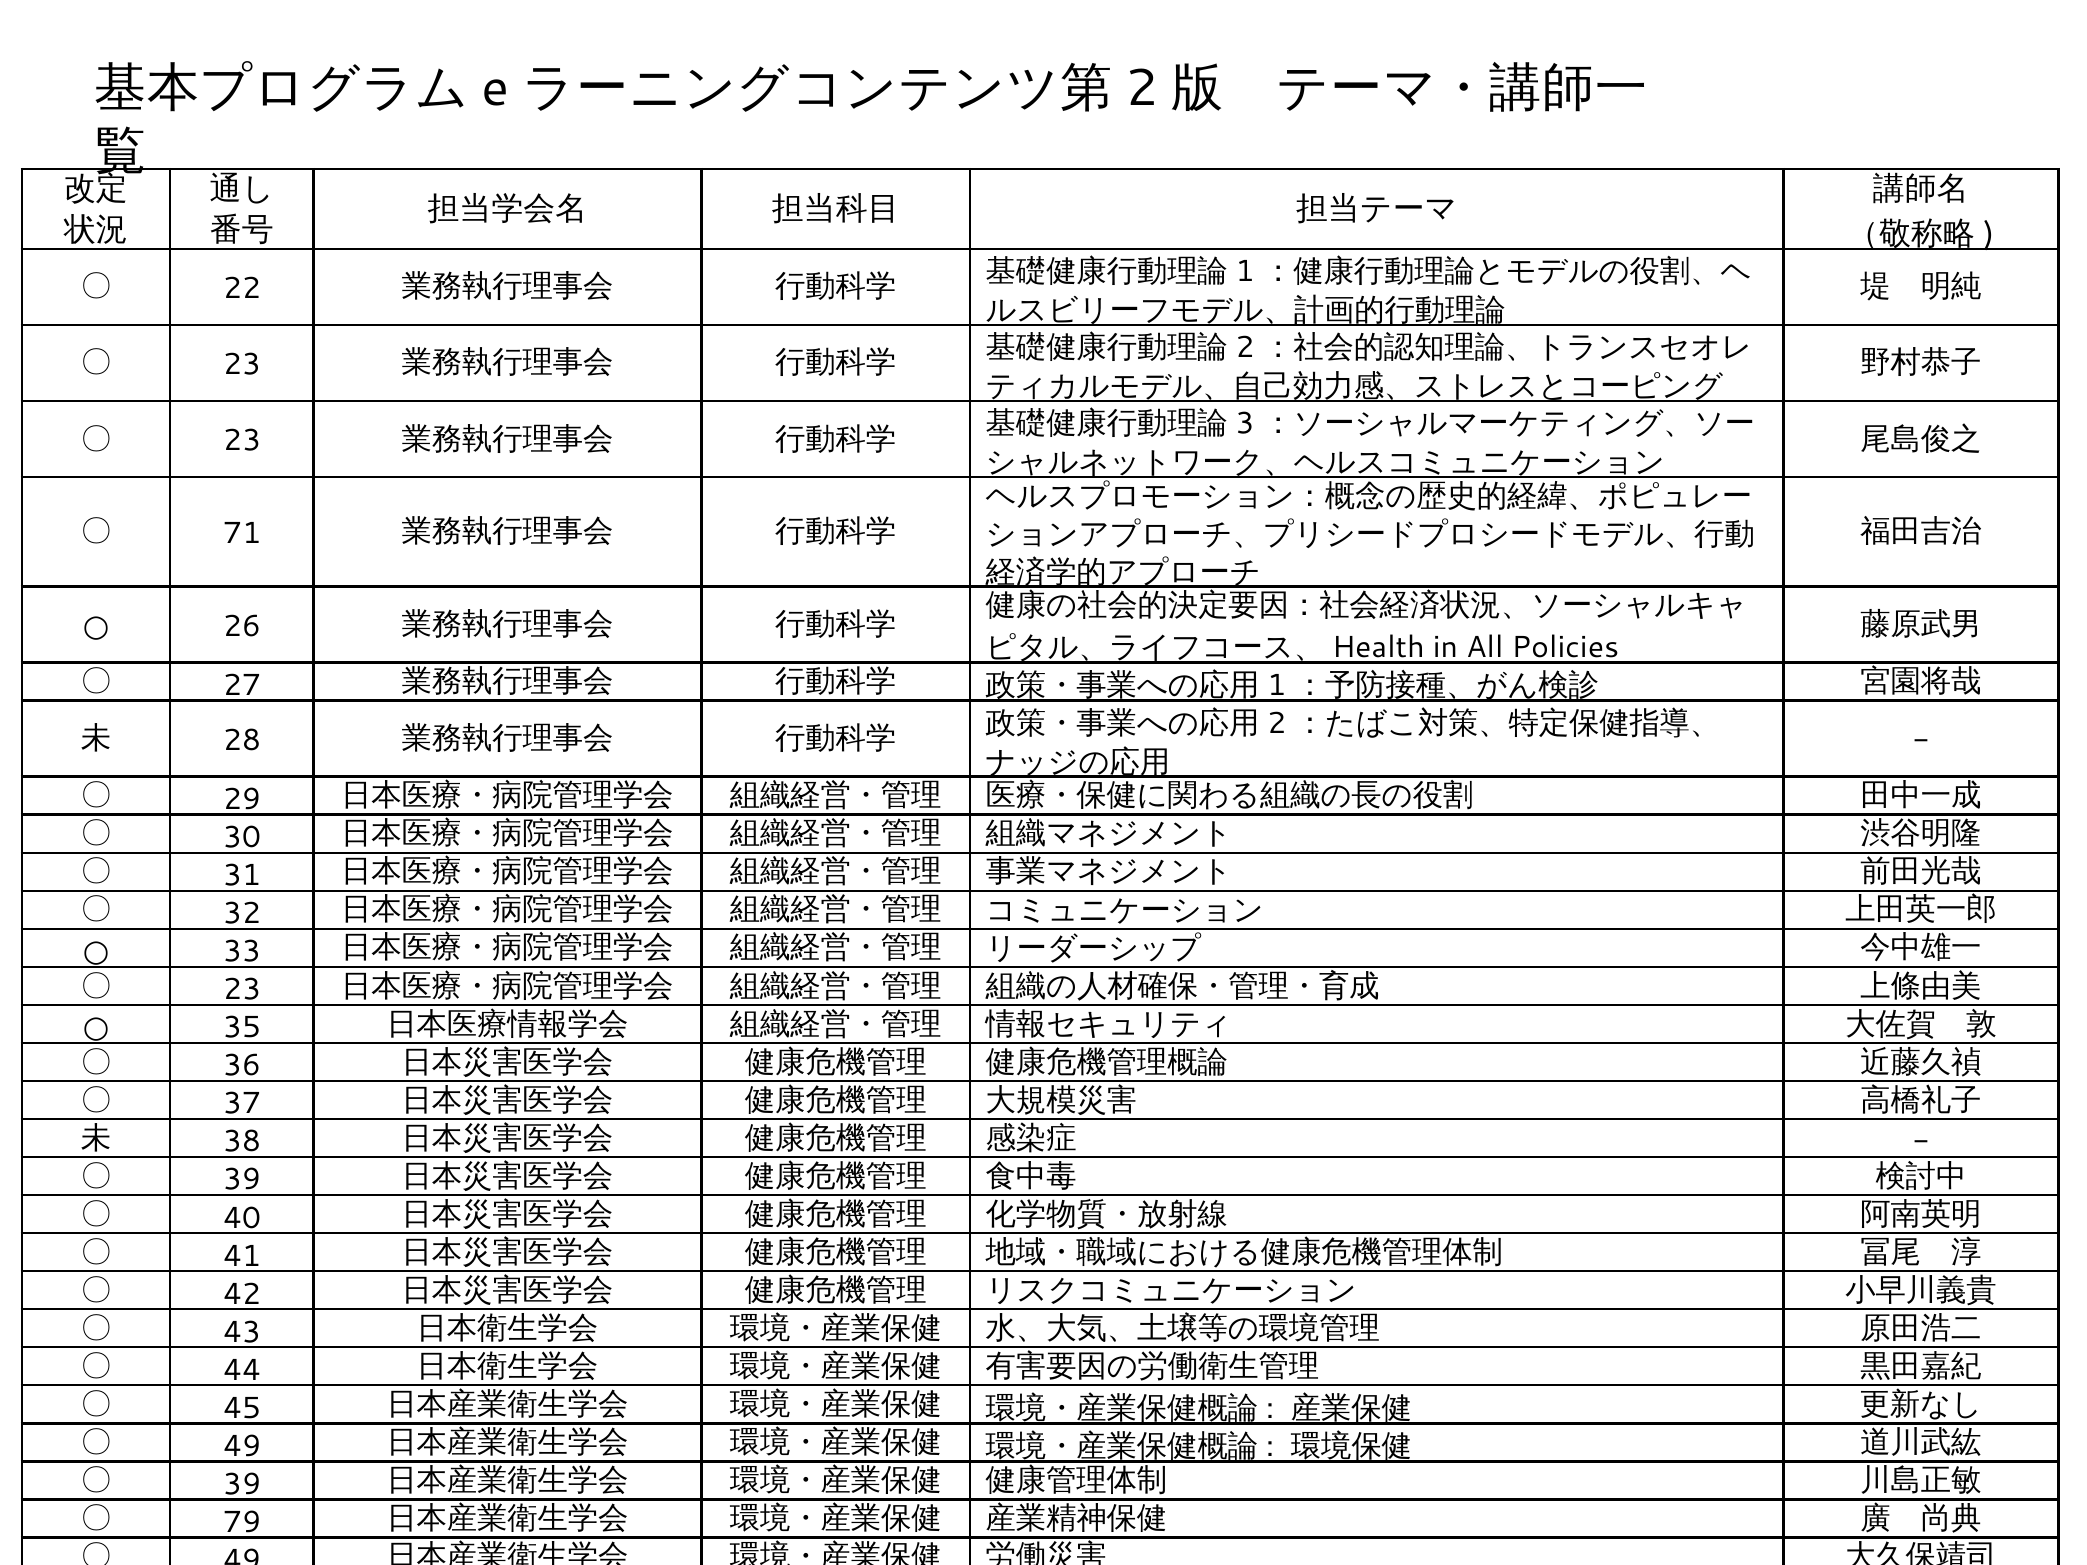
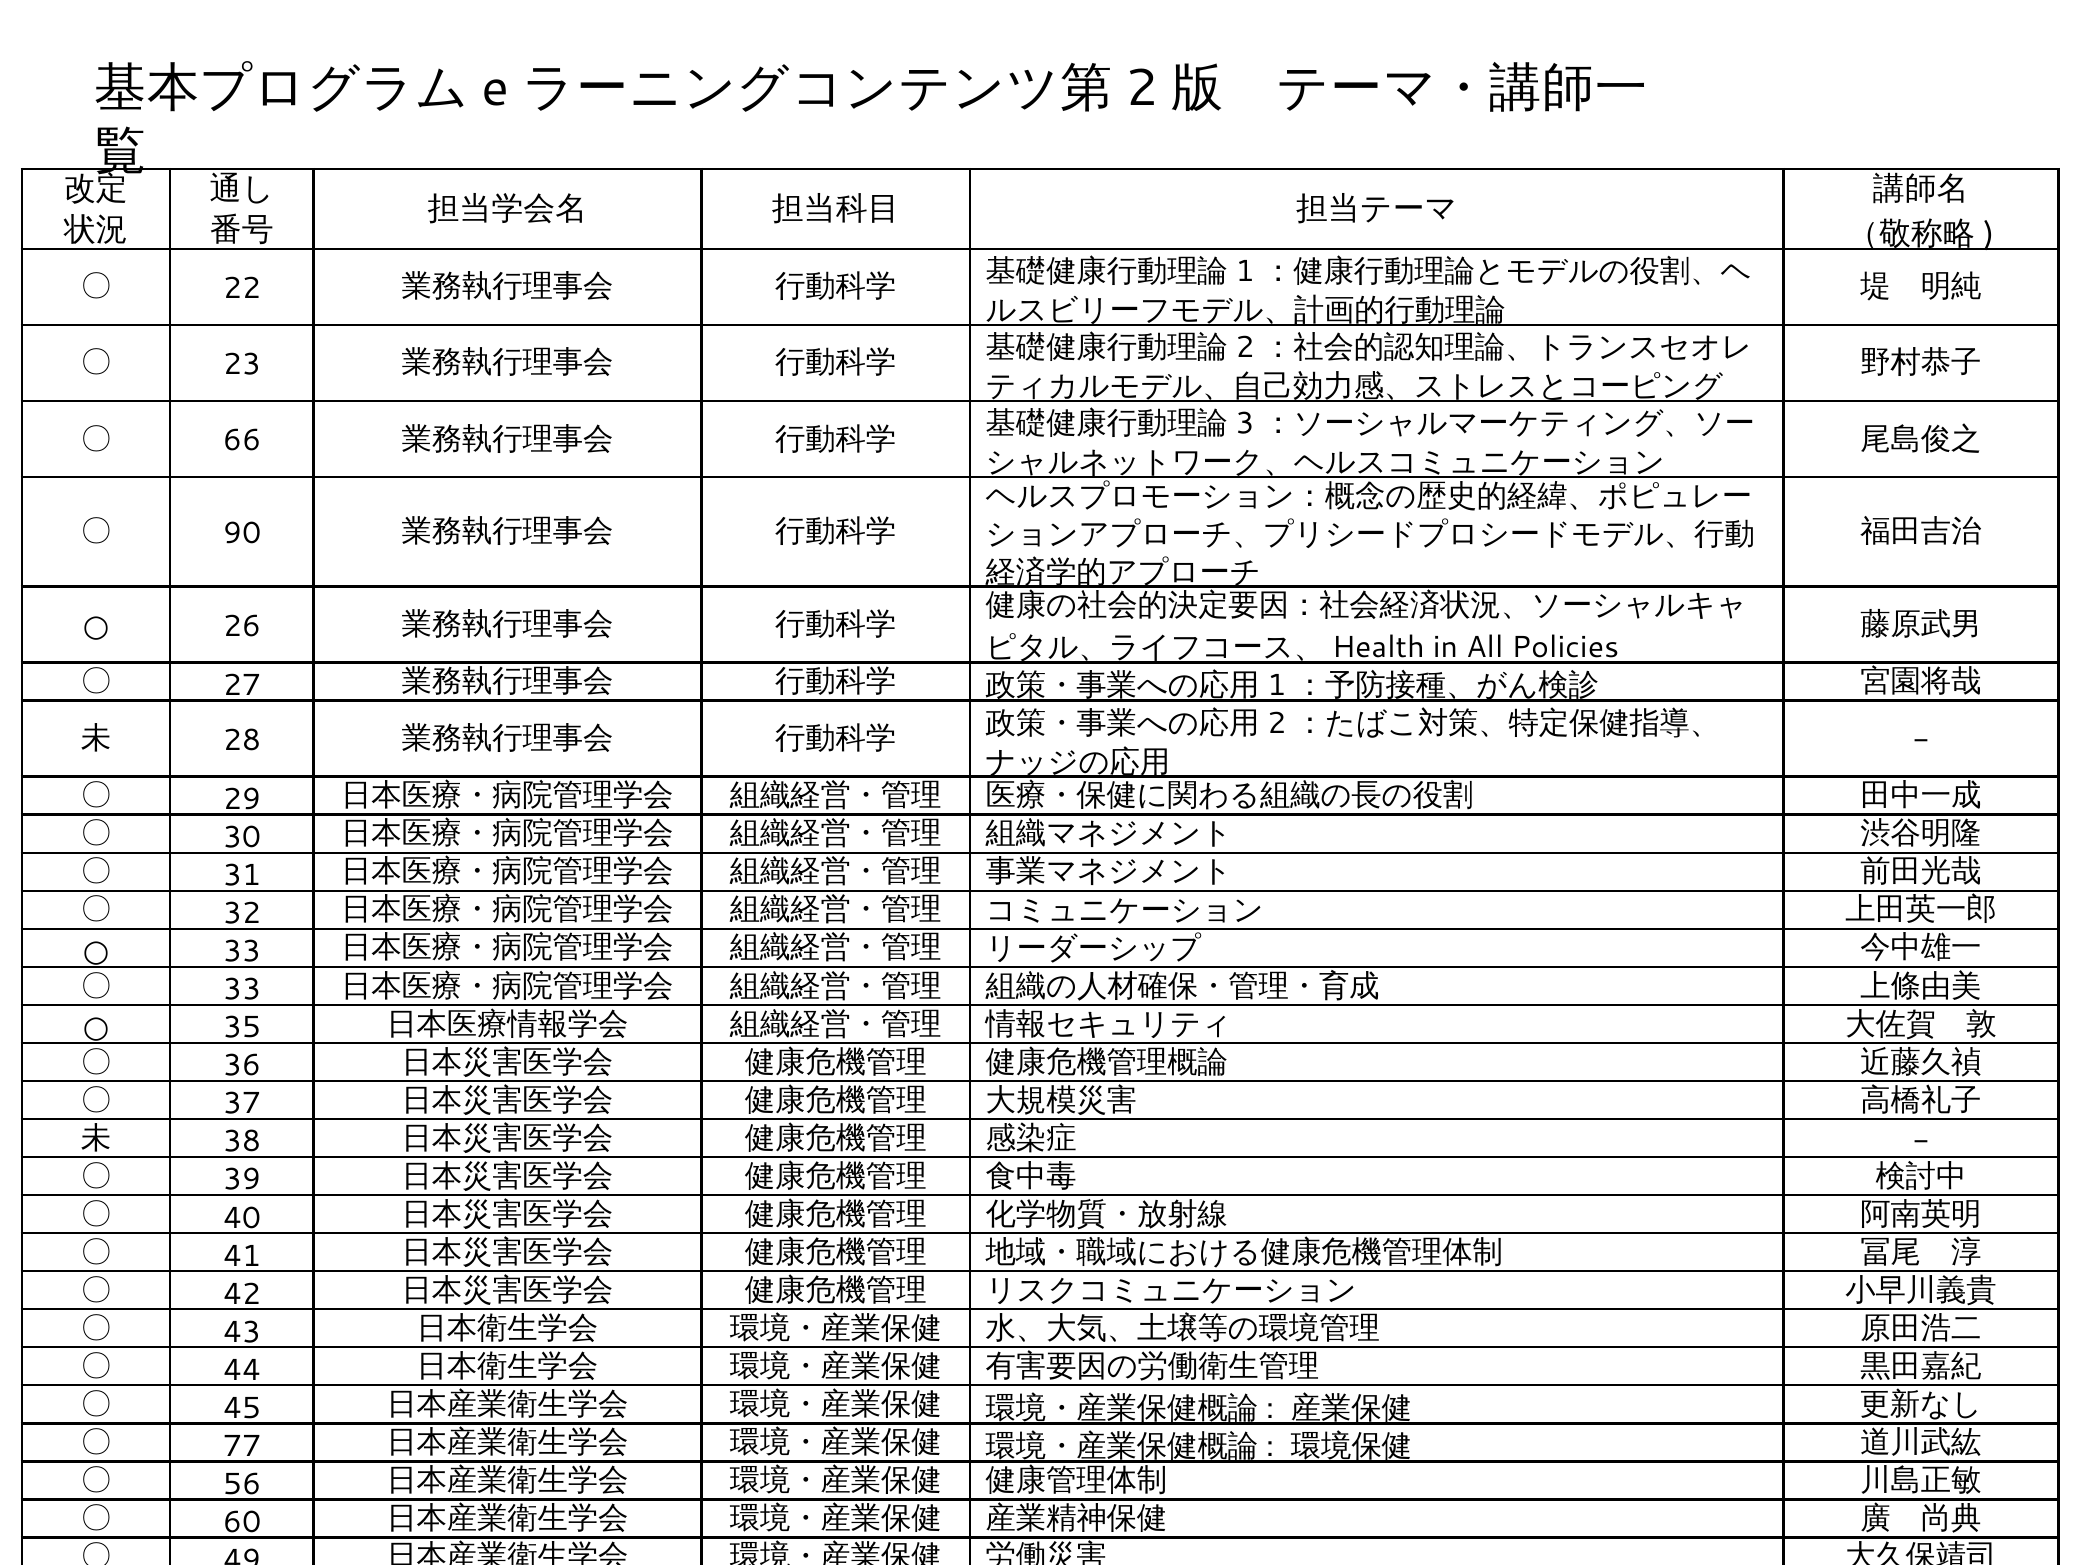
23: 23 -> 66 (242, 441)
71: 71 -> 90 (242, 533)
23: 23 -> 33 (242, 990)
49: 49 -> 77 (242, 1446)
39: 39 -> 56 (242, 1484)
79: 79 -> 60 (242, 1523)
